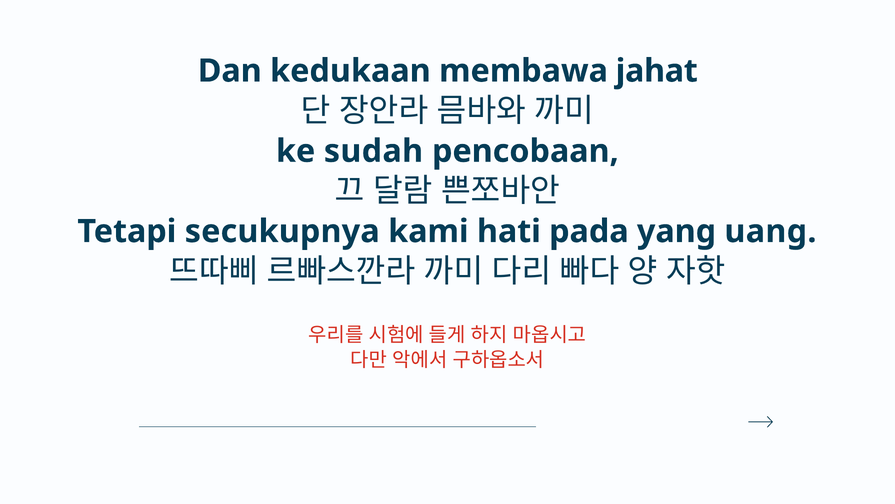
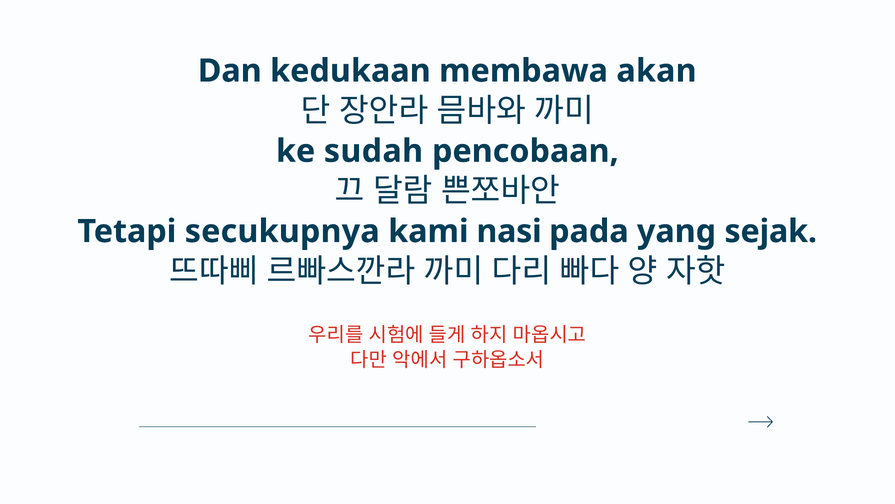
jahat: jahat -> akan (656, 71)
hati: hati -> nasi (509, 231)
uang: uang -> sejak (771, 231)
